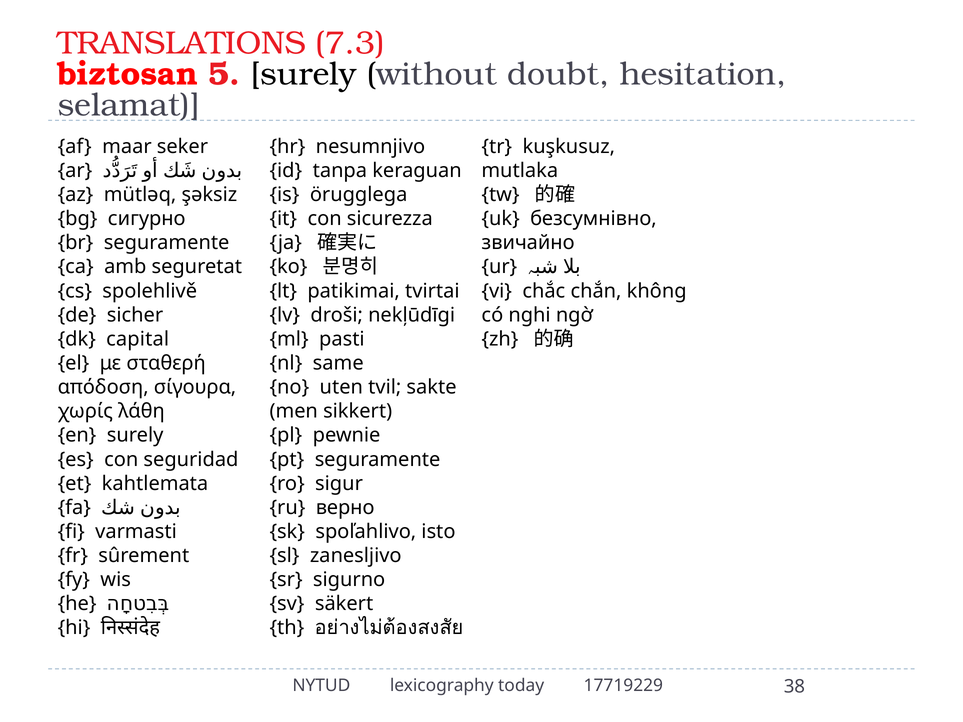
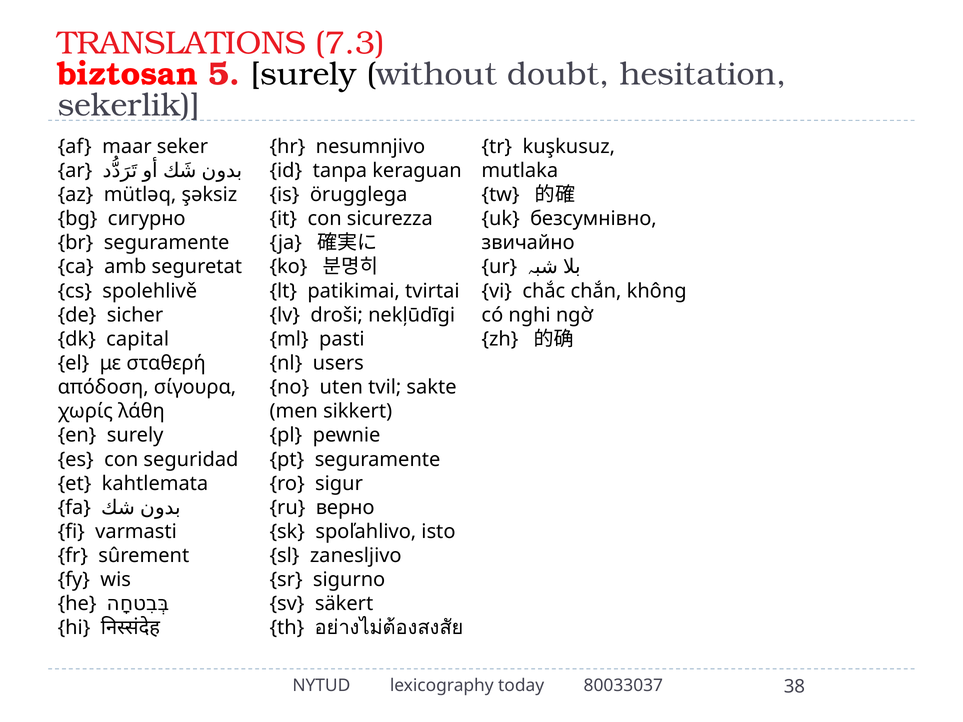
selamat: selamat -> sekerlik (129, 105)
same: same -> users (338, 363)
17719229: 17719229 -> 80033037 (623, 686)
